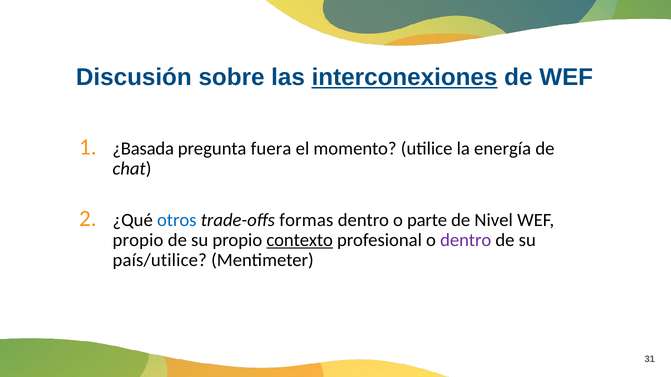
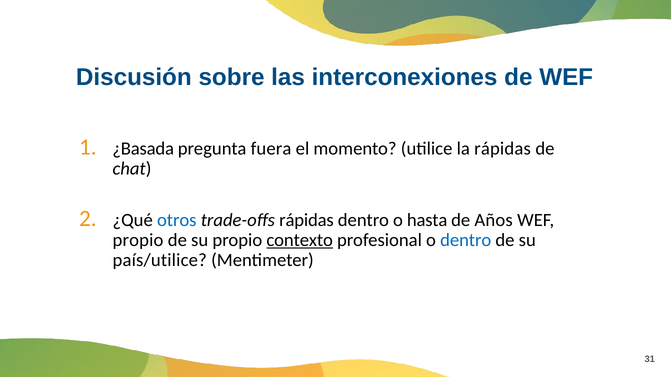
interconexiones underline: present -> none (405, 77)
la energía: energía -> rápidas (503, 149)
trade-offs formas: formas -> rápidas (306, 220)
parte: parte -> hasta (427, 220)
Nivel: Nivel -> Años (494, 220)
dentro colour: purple -> blue (466, 240)
